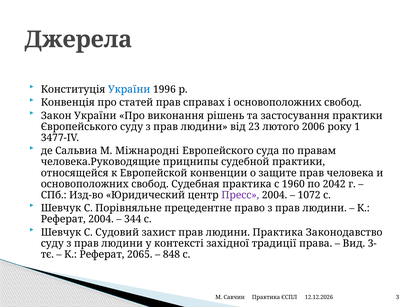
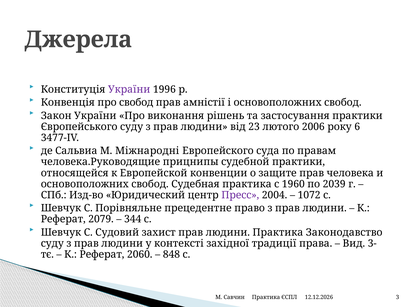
України colour: blue -> purple (129, 89)
про статей: статей -> свобод (136, 102)
справах: справах -> амністії (204, 102)
1: 1 -> 6 (357, 127)
2042: 2042 -> 2039 (334, 184)
Реферат 2004: 2004 -> 2079 (101, 219)
2065: 2065 -> 2060 (140, 254)
